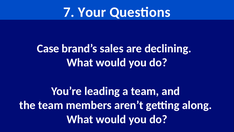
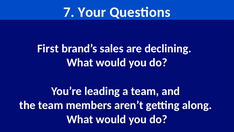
Case: Case -> First (48, 48)
